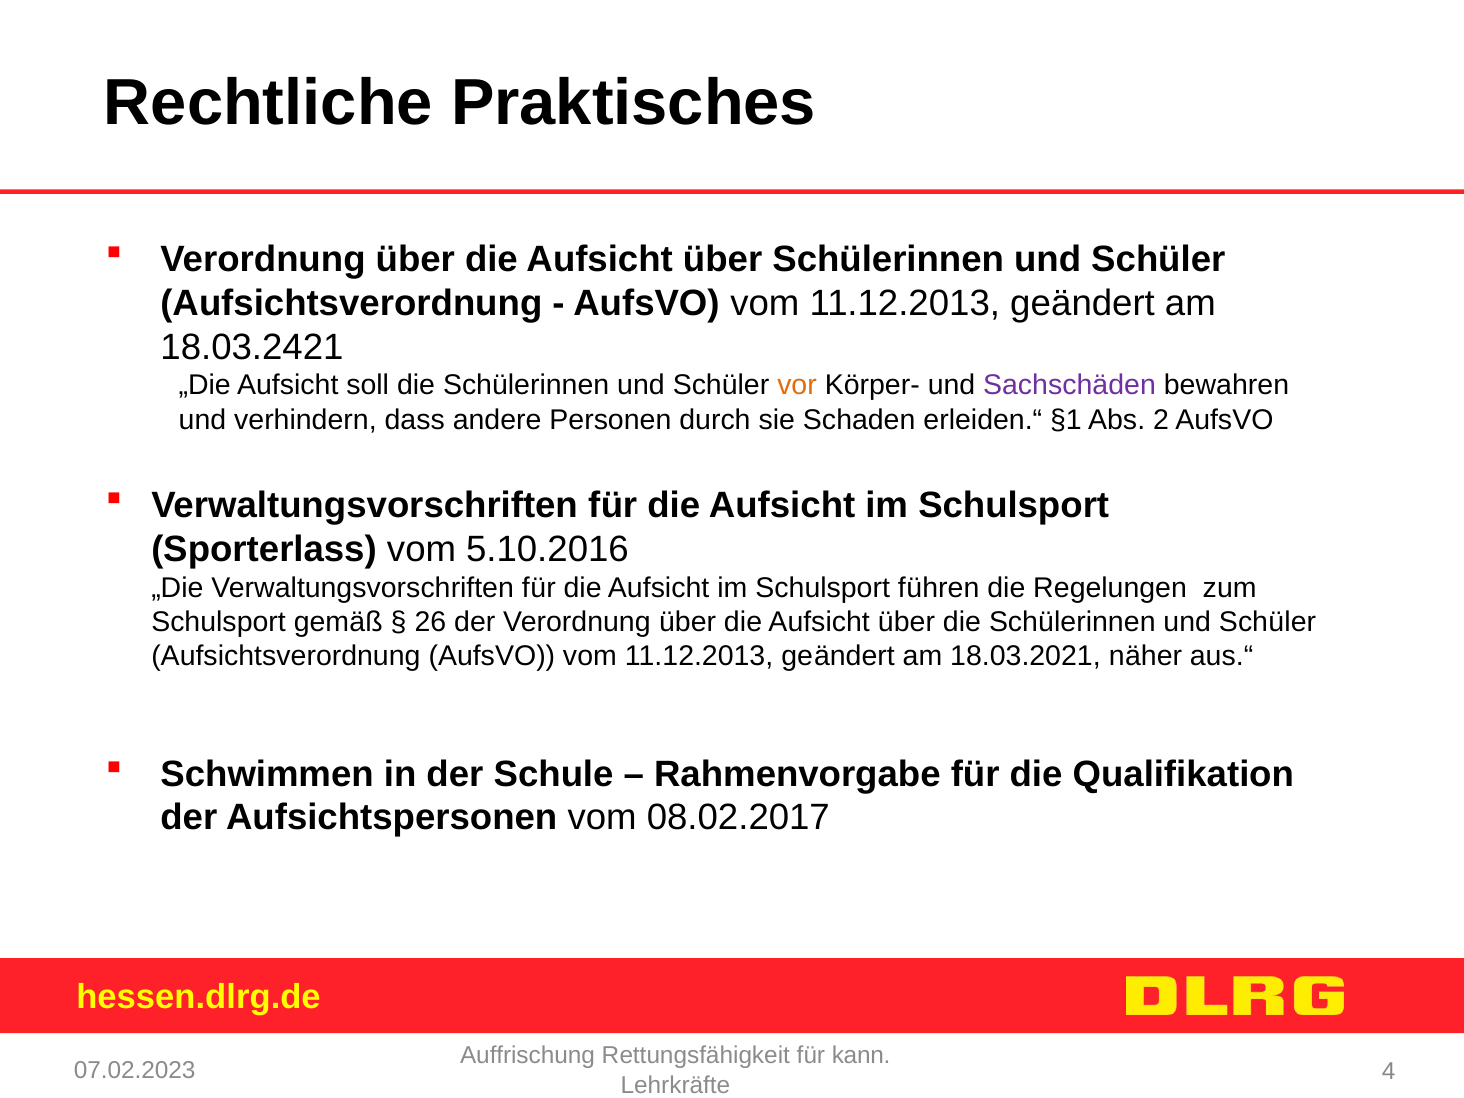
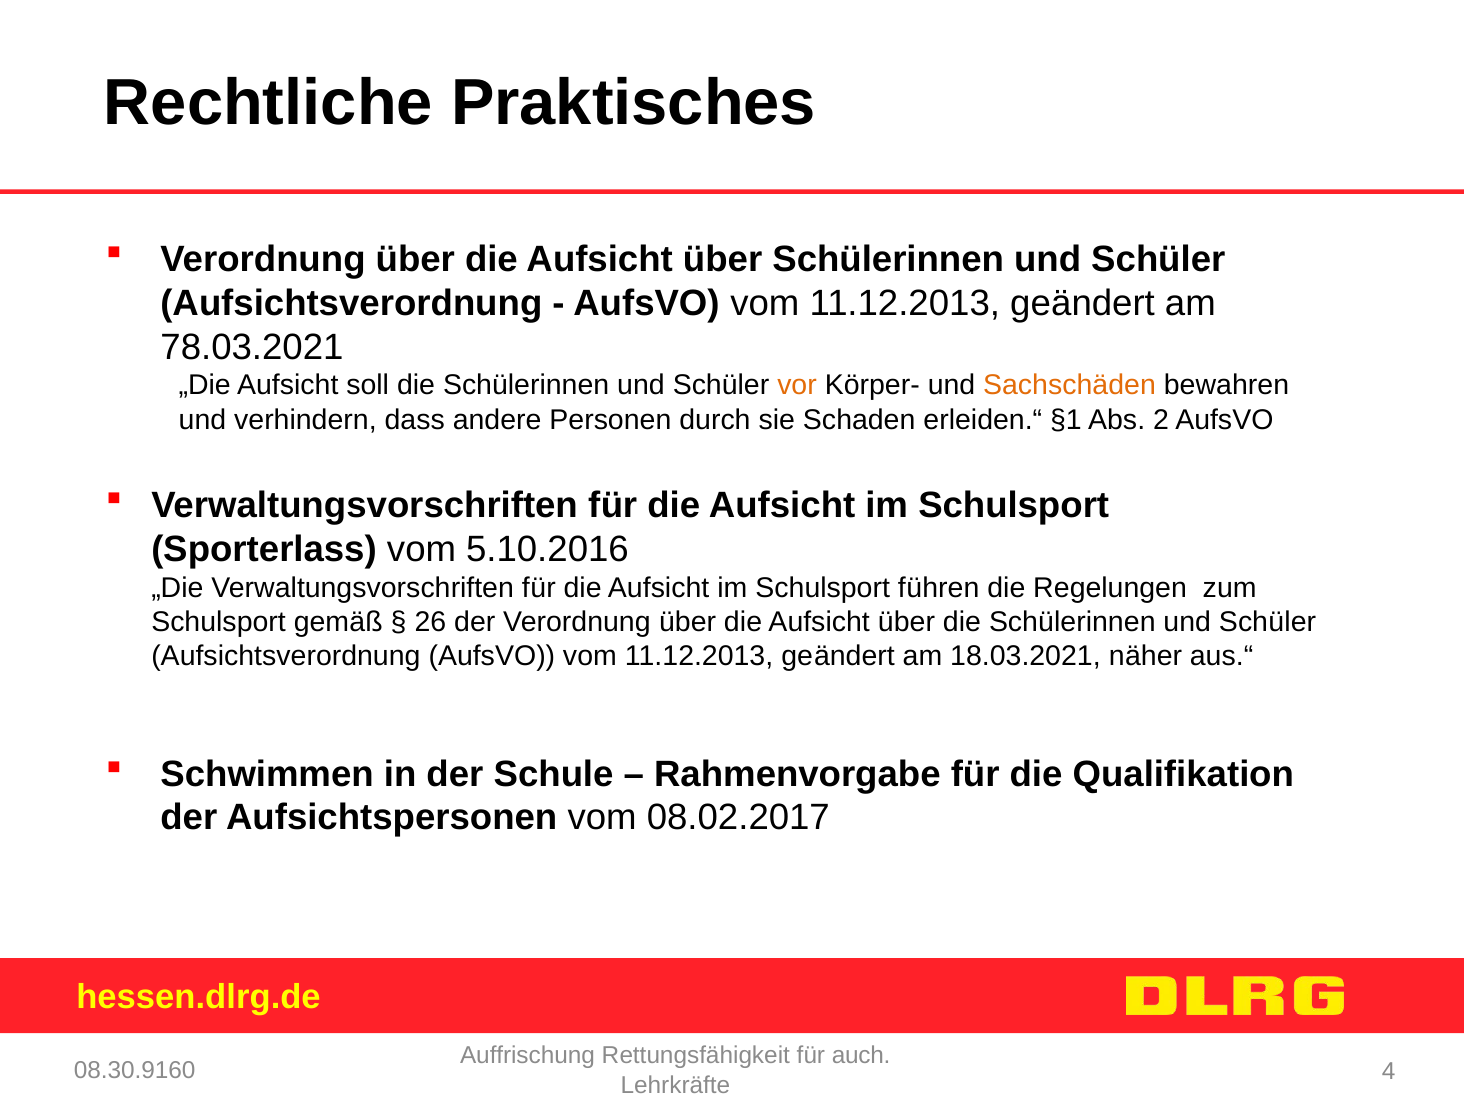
18.03.2421: 18.03.2421 -> 78.03.2021 (252, 347)
Sachschäden colour: purple -> orange (1069, 386)
kann: kann -> auch (861, 1056)
07.02.2023: 07.02.2023 -> 08.30.9160 (135, 1070)
